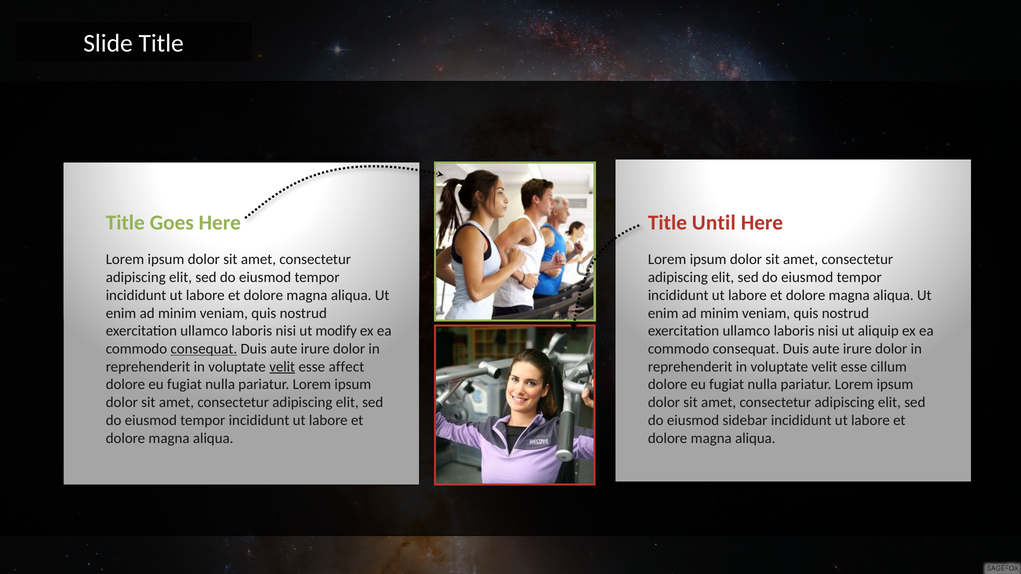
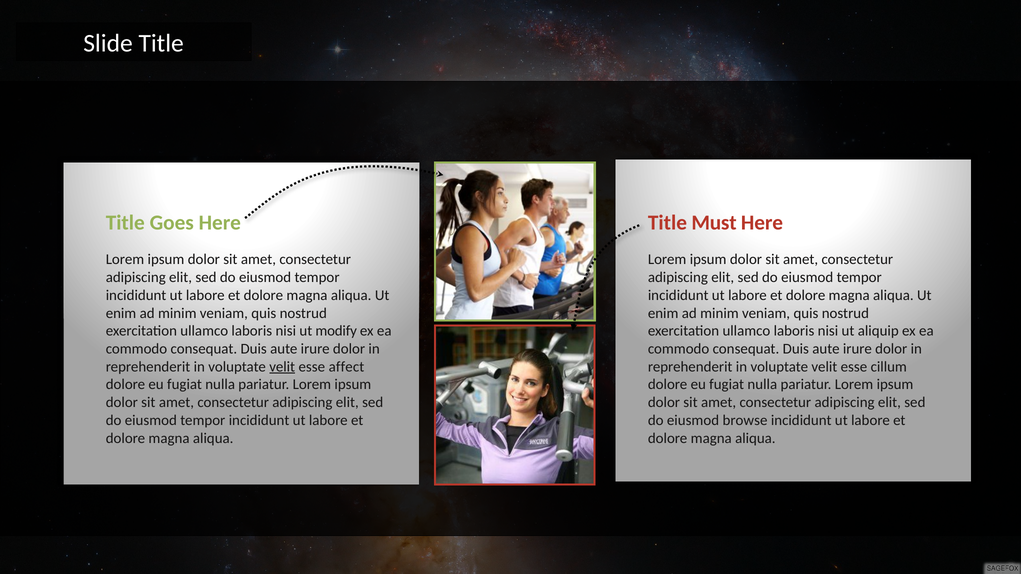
Until: Until -> Must (714, 223)
consequat underline: present -> none (204, 349)
sidebar: sidebar -> browse (745, 421)
